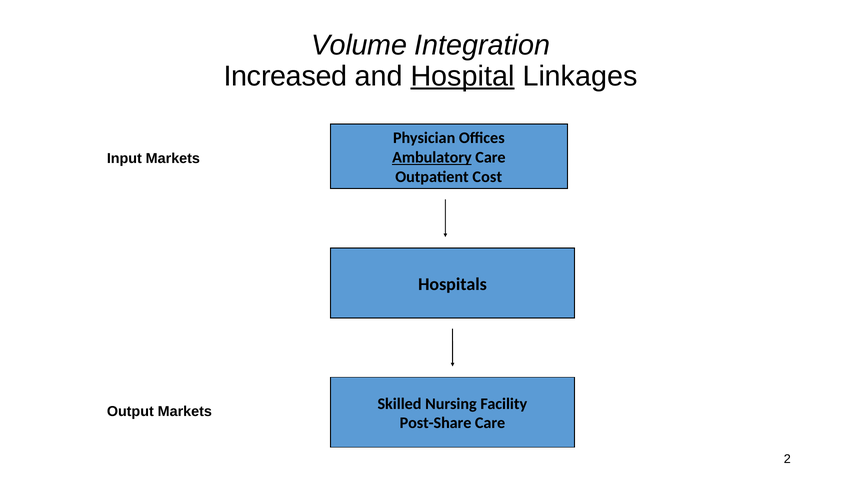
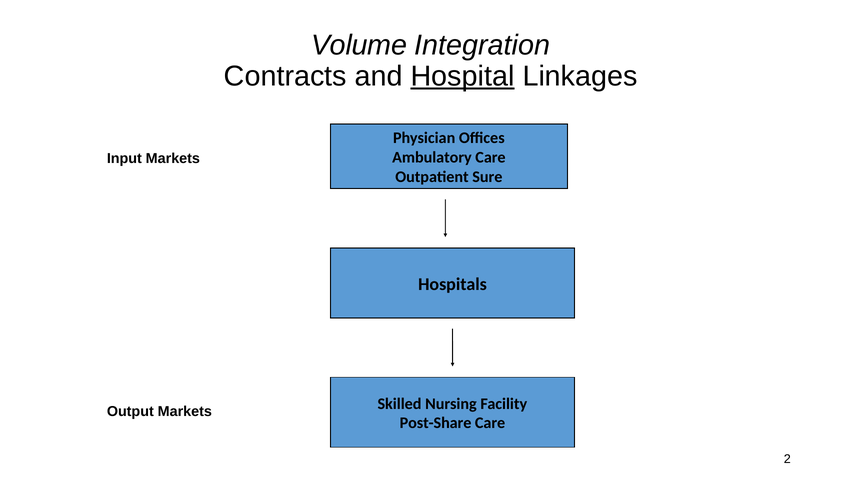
Increased: Increased -> Contracts (285, 76)
Ambulatory underline: present -> none (432, 157)
Cost: Cost -> Sure (487, 177)
